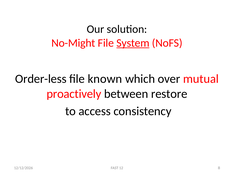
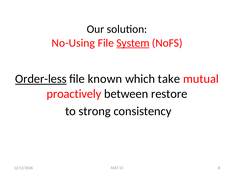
No-Might: No-Might -> No-Using (73, 43)
Order-less underline: none -> present (41, 79)
over: over -> take (169, 79)
access: access -> strong (95, 111)
